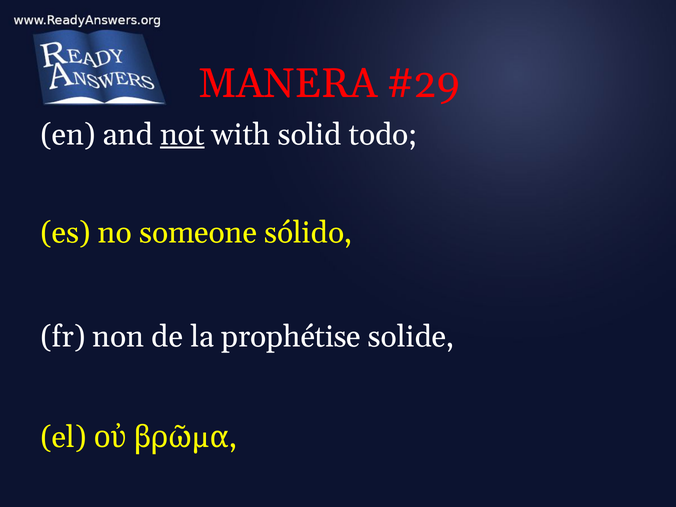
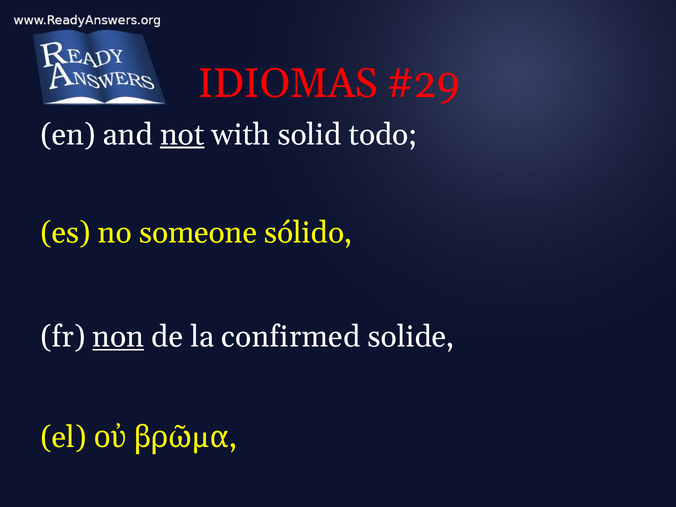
MANERA: MANERA -> IDIOMAS (288, 83)
non underline: none -> present (118, 337)
prophétise: prophétise -> confirmed (291, 337)
